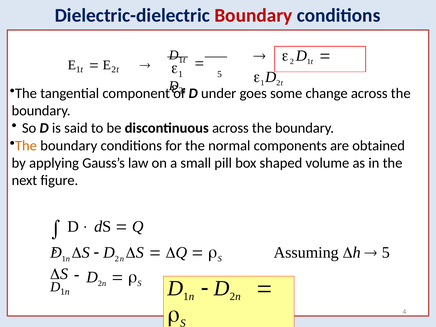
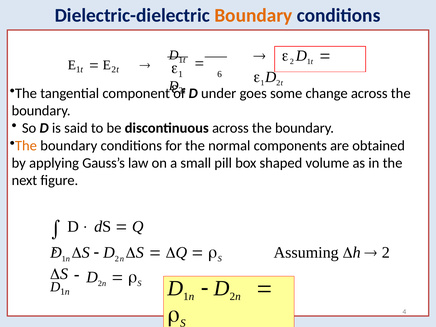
Boundary colour: red -> orange (253, 15)
1 5: 5 -> 6 (220, 74)
5: 5 -> 2 (386, 253)
